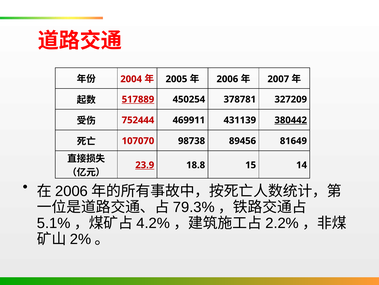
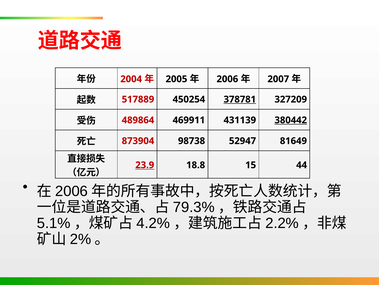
517889 underline: present -> none (138, 99)
378781 underline: none -> present (240, 99)
752444: 752444 -> 489864 (138, 120)
107070: 107070 -> 873904 (138, 141)
89456: 89456 -> 52947 (242, 141)
14: 14 -> 44 (302, 165)
